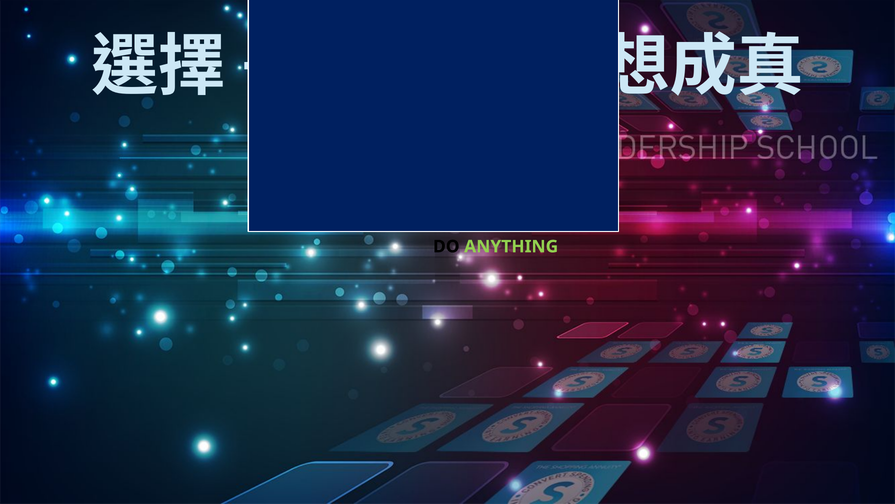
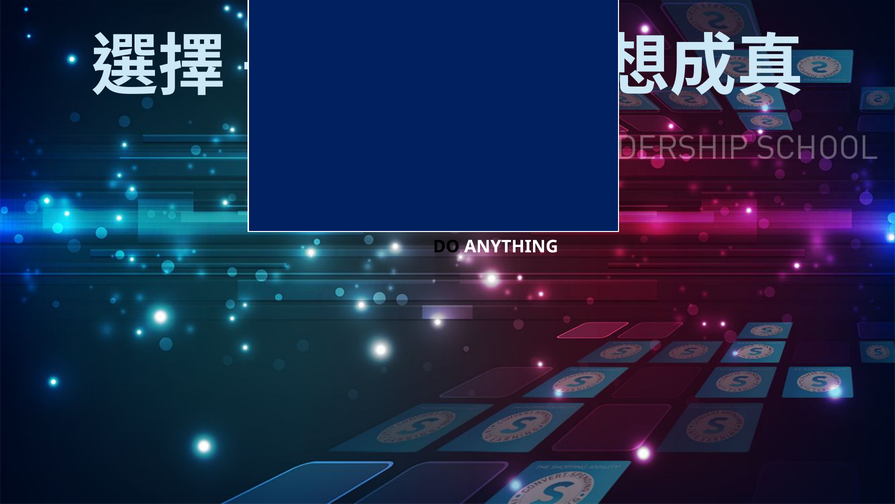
ANYTHING colour: light green -> white (511, 246)
